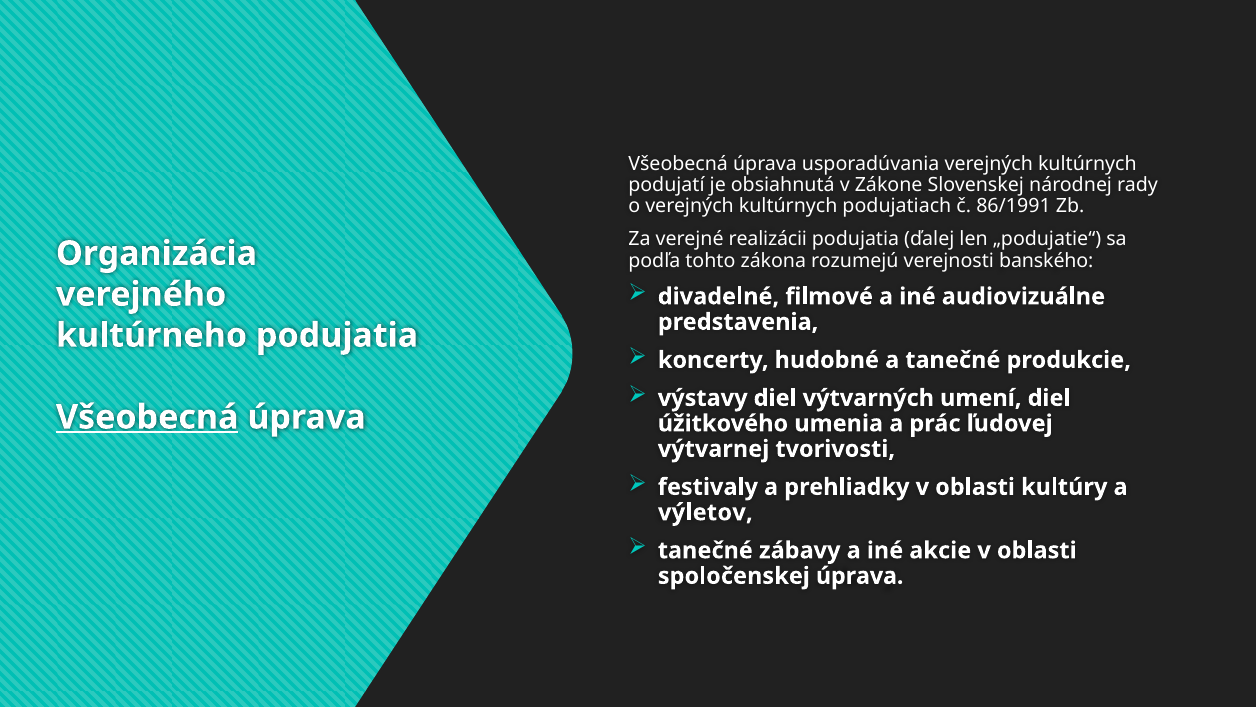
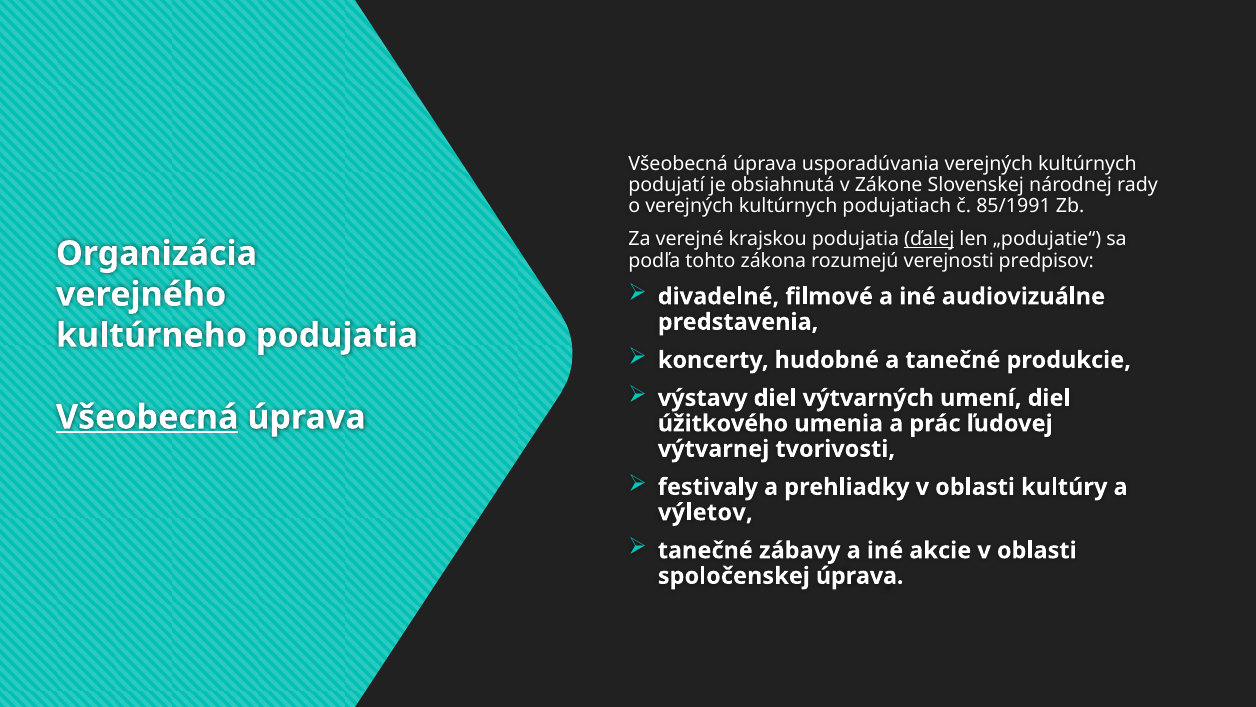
86/1991: 86/1991 -> 85/1991 (1014, 206)
realizácii: realizácii -> krajskou (768, 239)
ďalej underline: none -> present (929, 239)
banského: banského -> predpisov (1046, 260)
